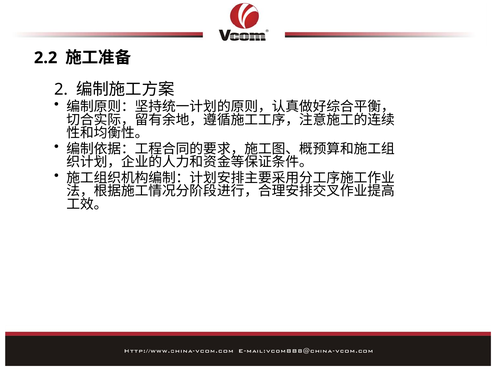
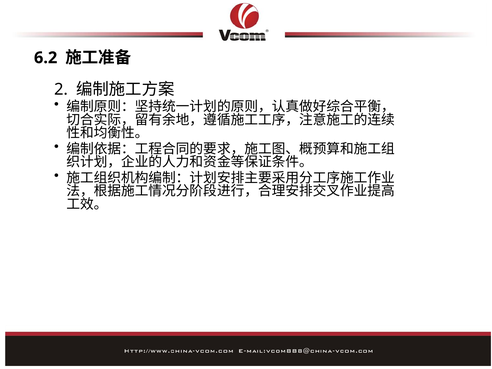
2.2: 2.2 -> 6.2 (46, 58)
